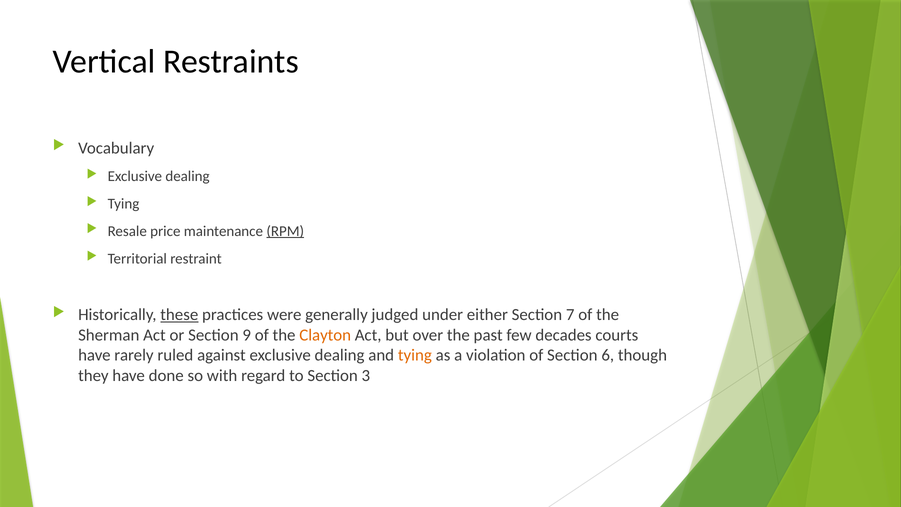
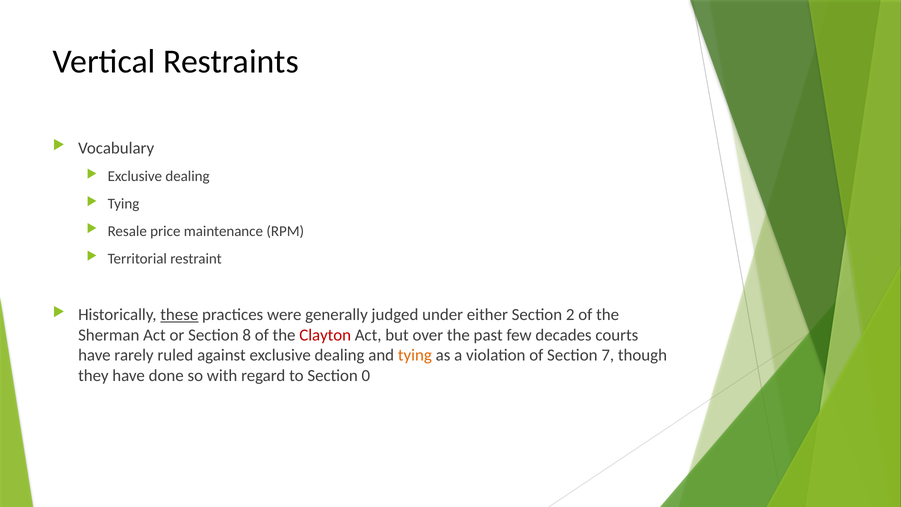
RPM underline: present -> none (285, 231)
7: 7 -> 2 (570, 315)
9: 9 -> 8 (247, 335)
Clayton colour: orange -> red (325, 335)
6: 6 -> 7 (608, 355)
3: 3 -> 0 (366, 375)
